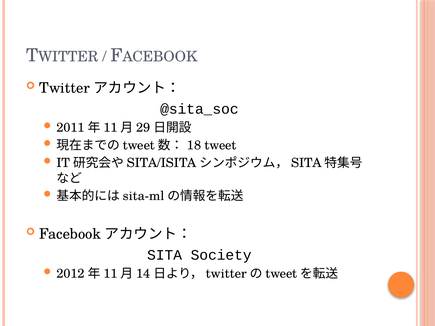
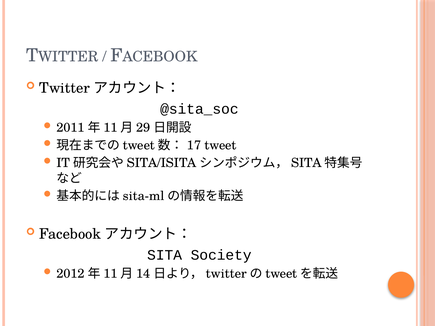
18: 18 -> 17 (194, 145)
